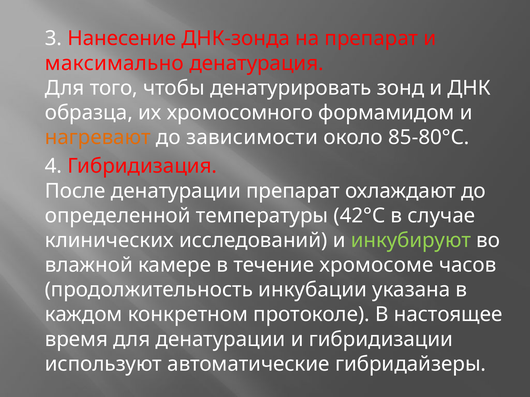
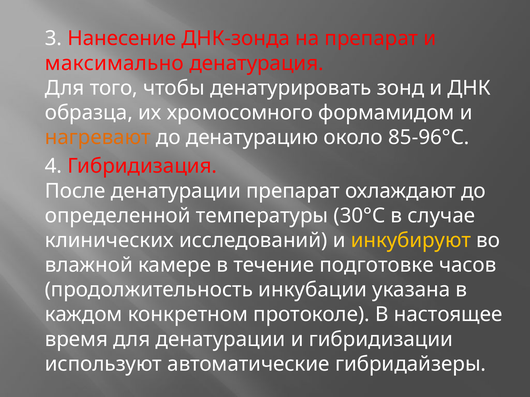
зависимости: зависимости -> денатурацию (252, 138)
85-80°С: 85-80°С -> 85-96°С (429, 138)
42°С: 42°С -> 30°С (359, 216)
инкубируют colour: light green -> yellow (411, 241)
хромосоме: хромосоме -> подготовке (377, 265)
